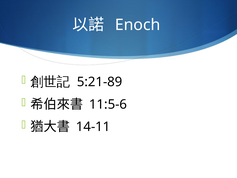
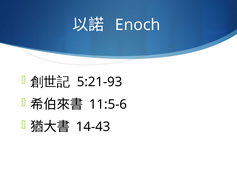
5:21-89: 5:21-89 -> 5:21-93 (100, 82)
14-11: 14-11 -> 14-43 (93, 127)
